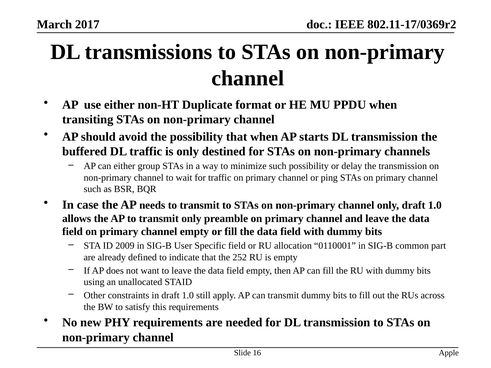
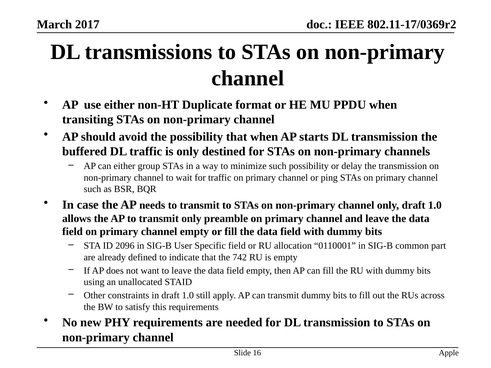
2009: 2009 -> 2096 (125, 246)
252: 252 -> 742 (240, 257)
